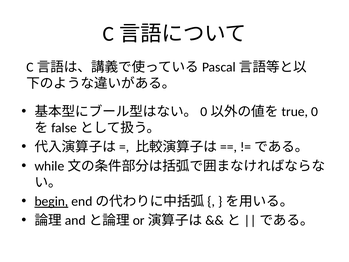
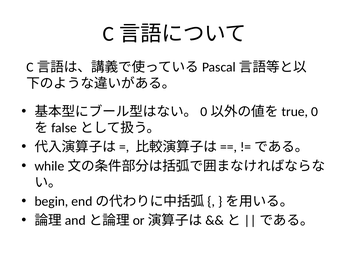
begin underline: present -> none (51, 201)
